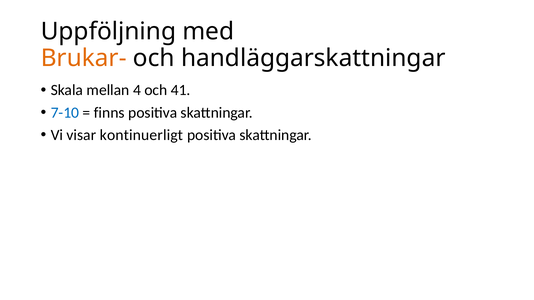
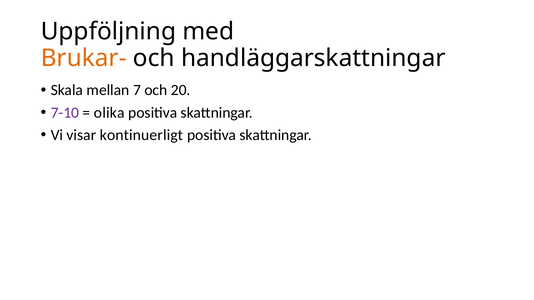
4: 4 -> 7 (137, 90)
41: 41 -> 20 (181, 90)
7-10 colour: blue -> purple (65, 113)
finns: finns -> olika (109, 113)
